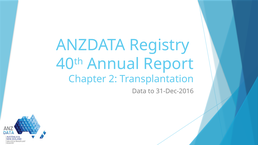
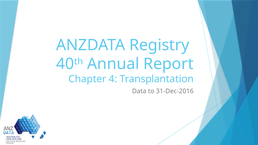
2: 2 -> 4 (113, 79)
